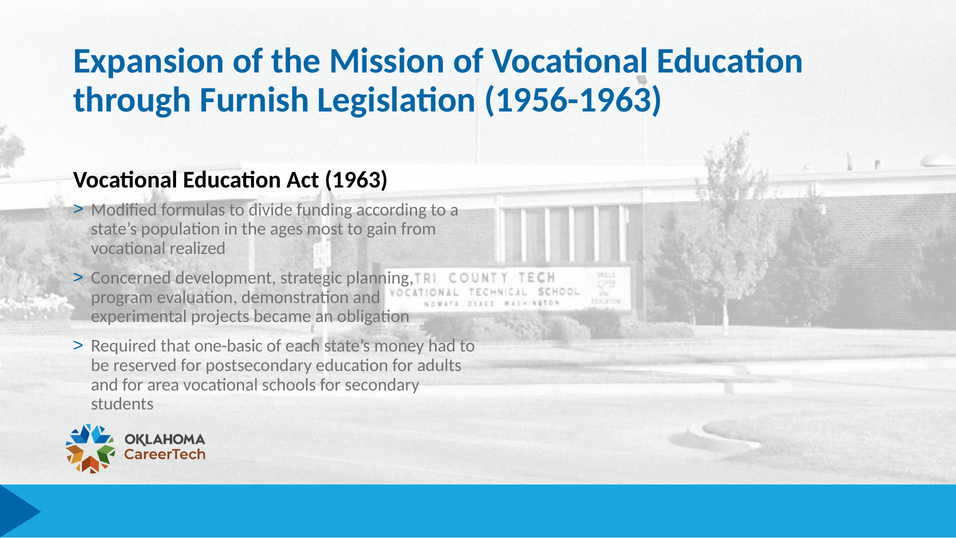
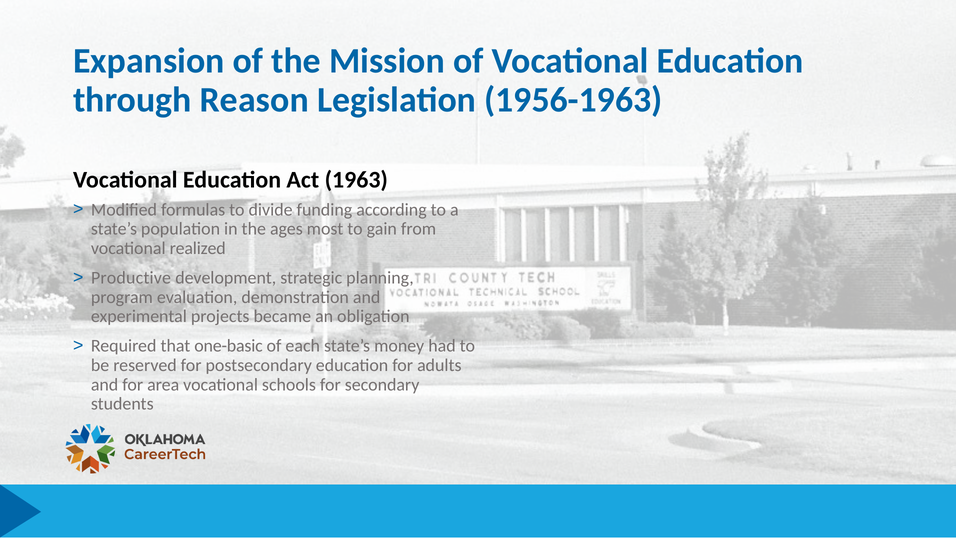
Furnish: Furnish -> Reason (254, 100)
Concerned: Concerned -> Productive (131, 278)
